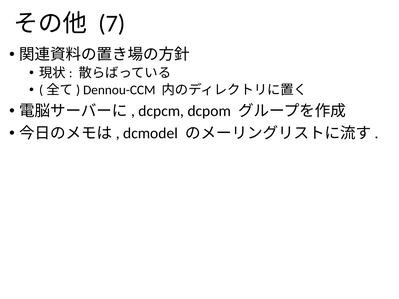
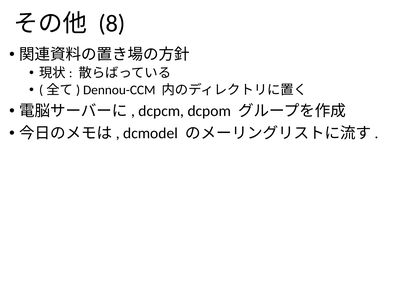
7: 7 -> 8 (112, 23)
